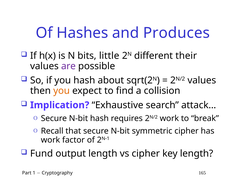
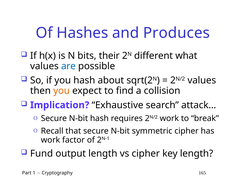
little: little -> their (109, 56)
their: their -> what (186, 56)
are colour: purple -> blue (68, 66)
